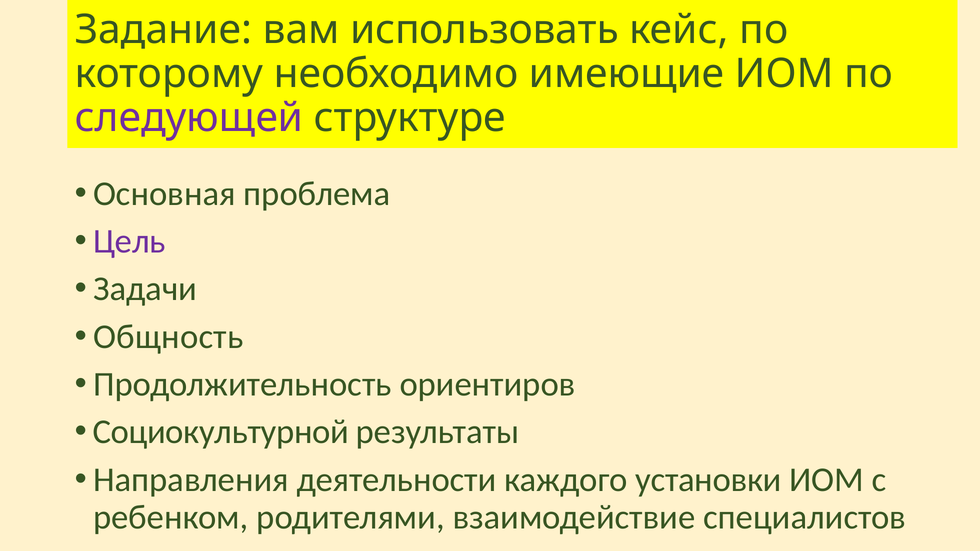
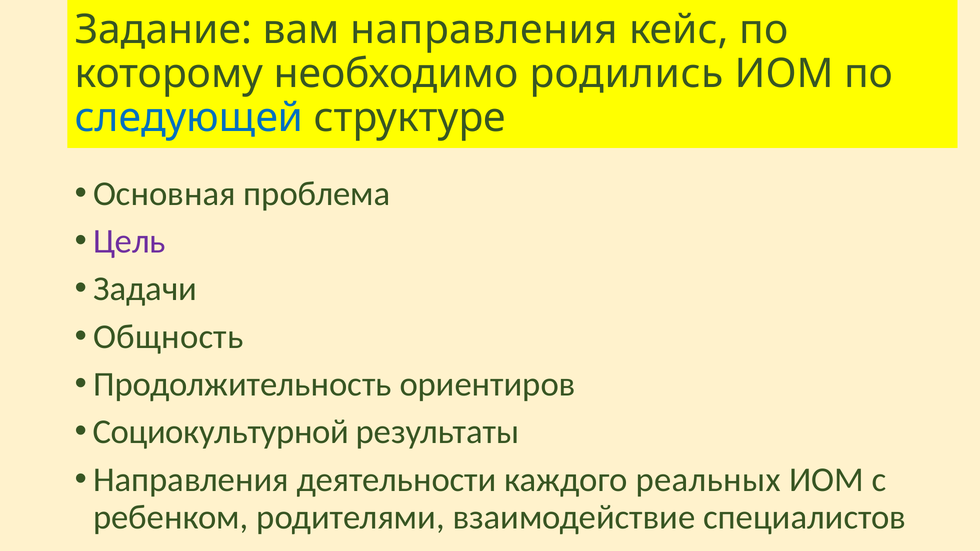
вам использовать: использовать -> направления (484, 30)
имеющие: имеющие -> родились (626, 74)
следующей colour: purple -> blue (189, 118)
установки: установки -> реальных (708, 480)
